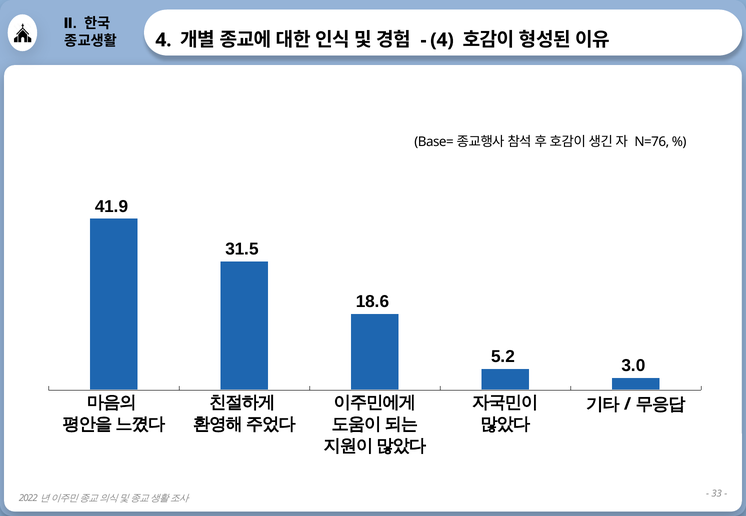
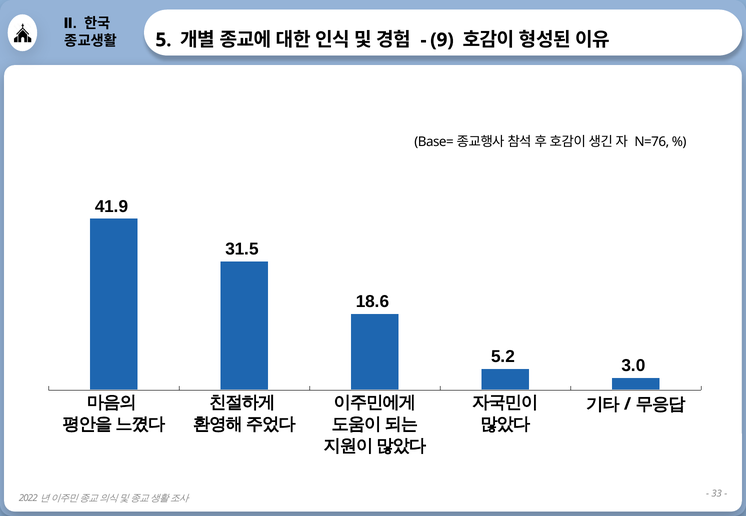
4: 4 -> 5 (163, 40)
4: 4 -> 9 (442, 40)
